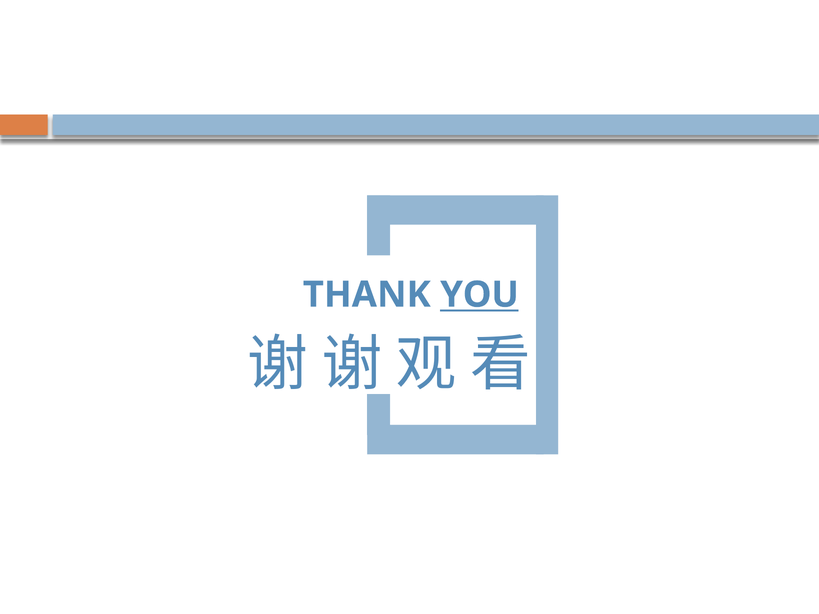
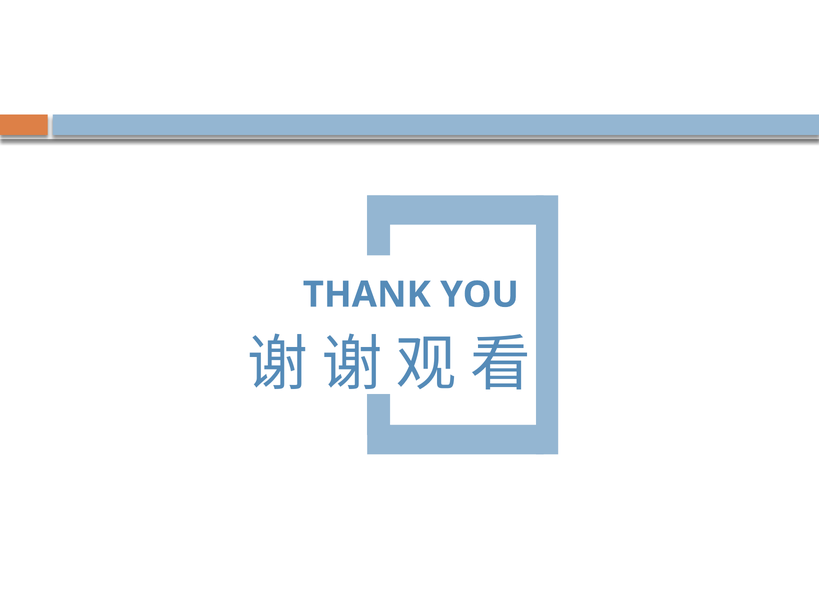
YOU underline: present -> none (480, 295)
